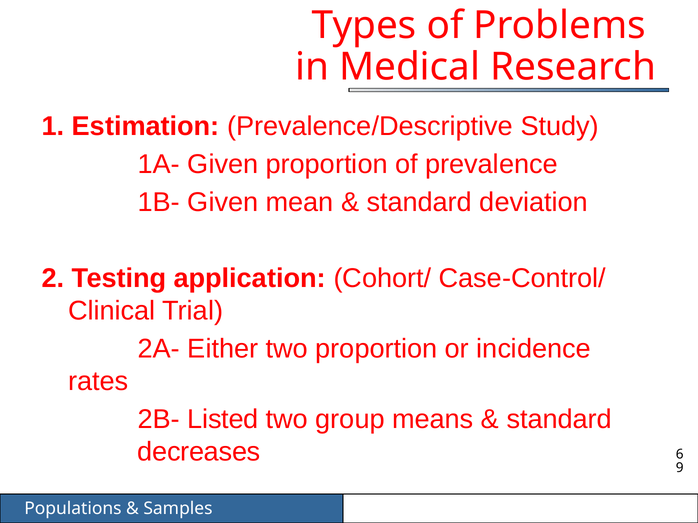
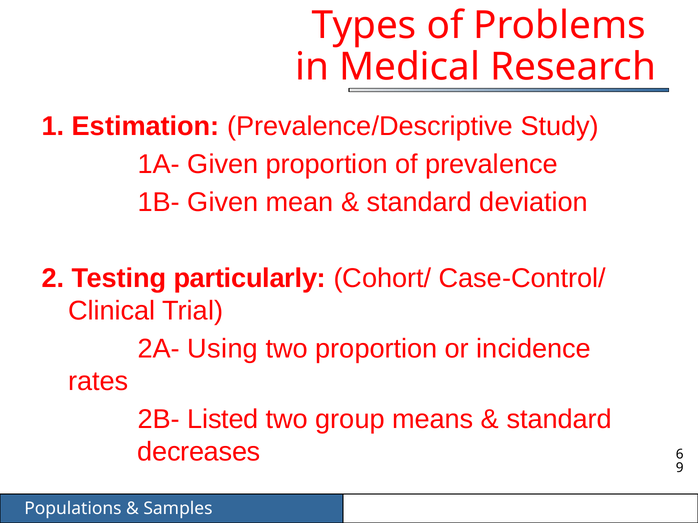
application: application -> particularly (250, 279)
Either: Either -> Using (223, 349)
